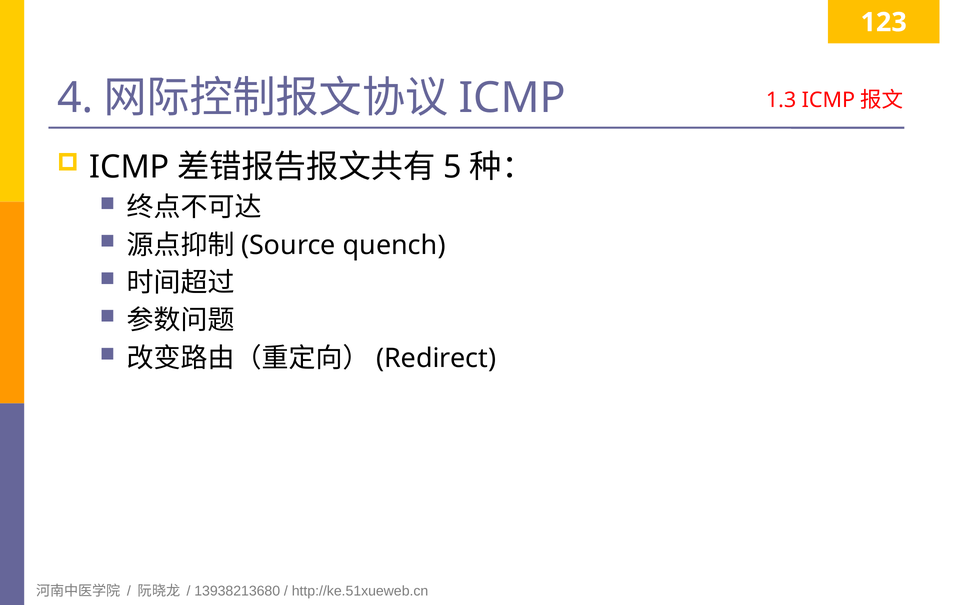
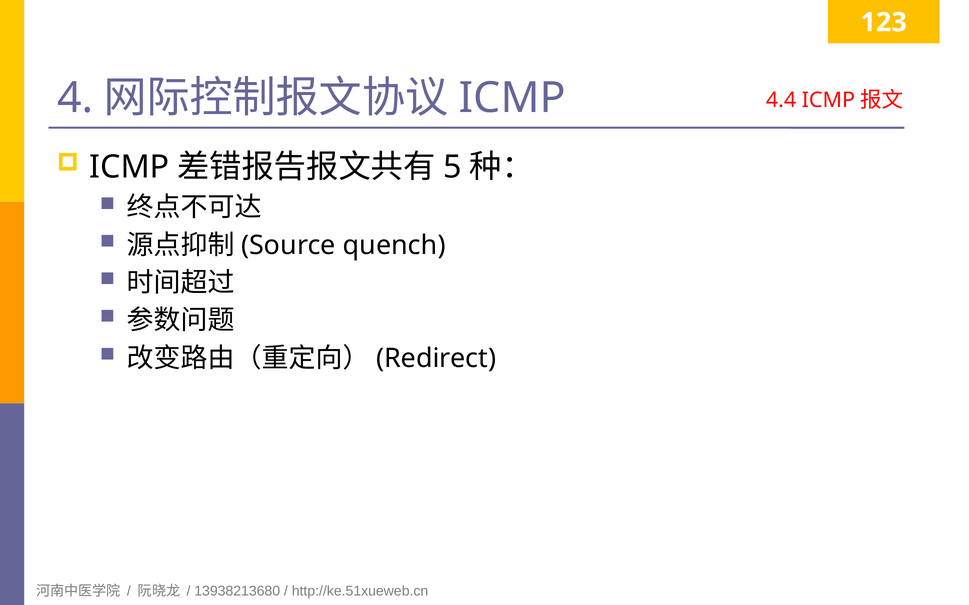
1.3: 1.3 -> 4.4 (781, 100)
